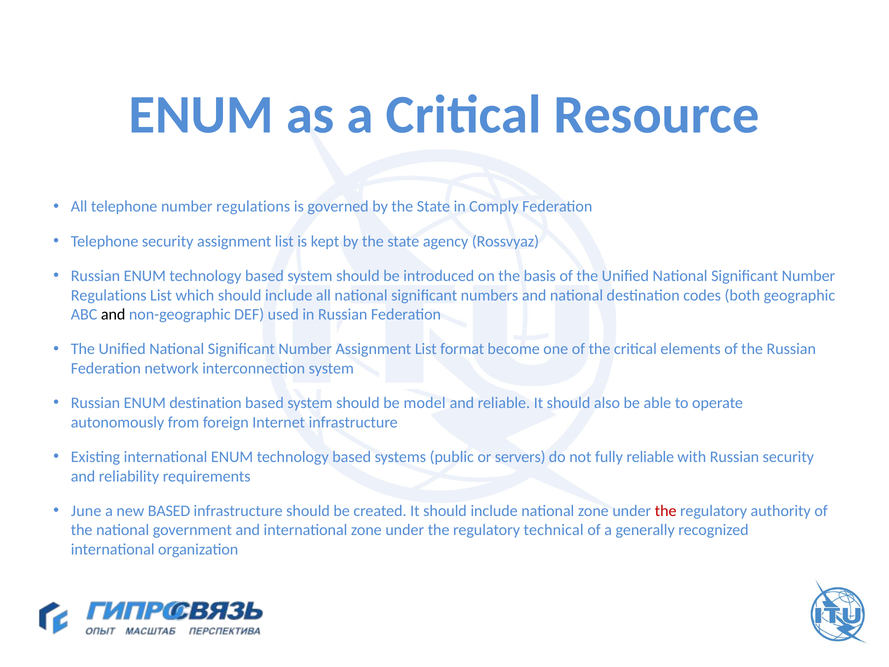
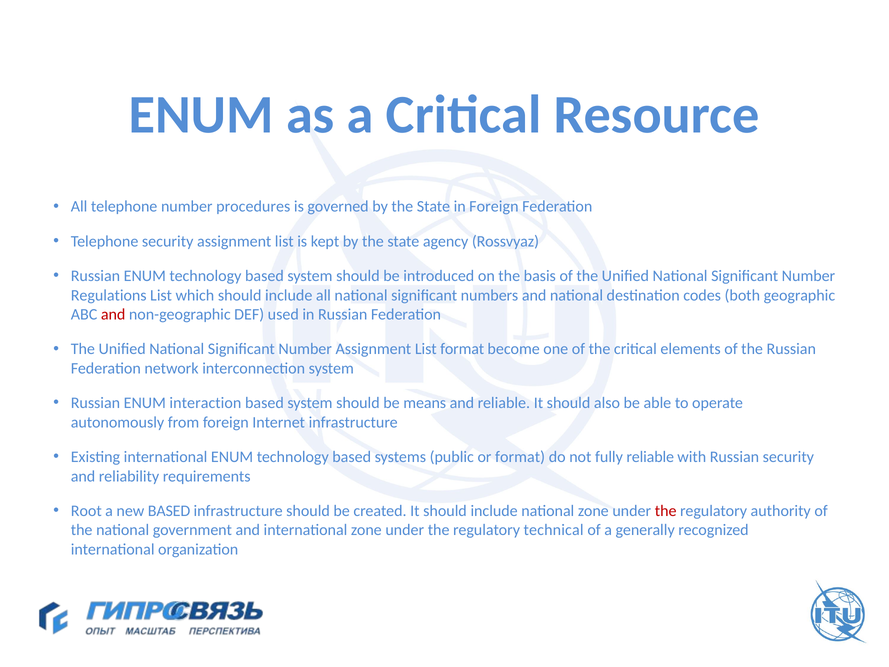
telephone number regulations: regulations -> procedures (253, 207)
in Comply: Comply -> Foreign (494, 207)
and colour: black -> red (113, 314)
ENUM destination: destination -> interaction (205, 403)
model: model -> means (425, 403)
or servers: servers -> format (520, 457)
June: June -> Root (86, 511)
